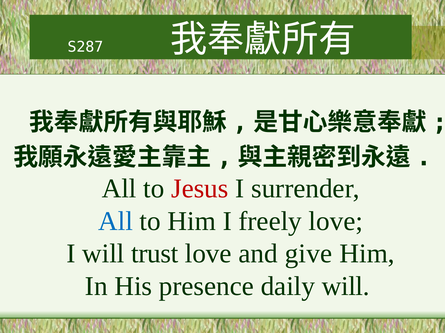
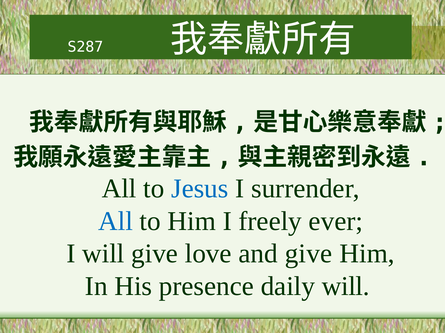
Jesus colour: red -> blue (200, 189)
freely love: love -> ever (336, 222)
will trust: trust -> give (155, 254)
